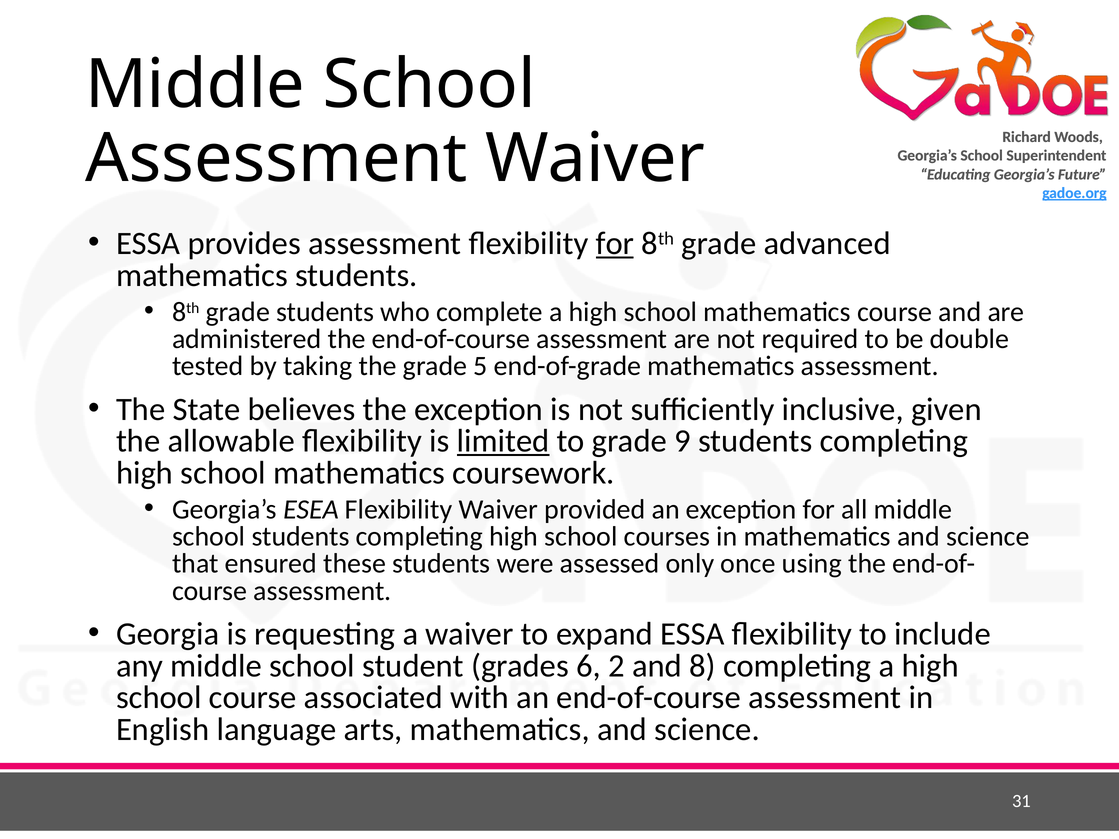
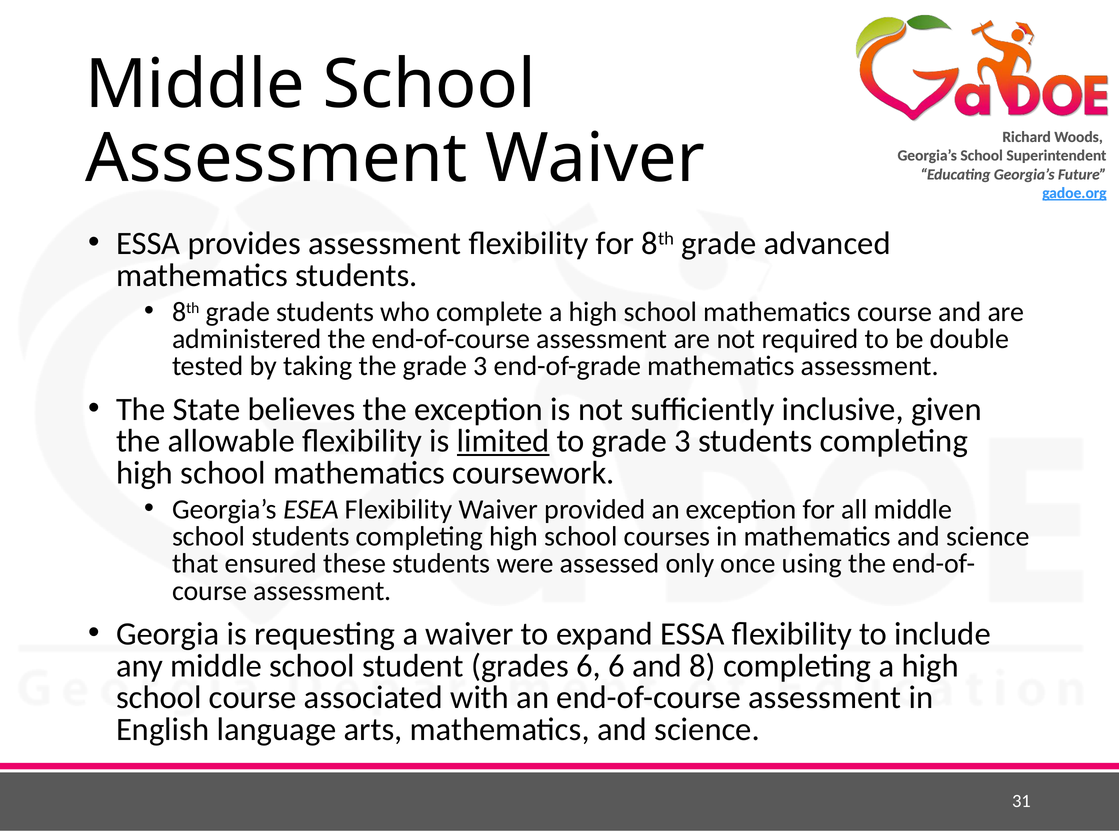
for underline: present -> none (615, 244)
the grade 5: 5 -> 3 (481, 366)
to grade 9: 9 -> 3 (683, 441)
6 2: 2 -> 6 (616, 666)
